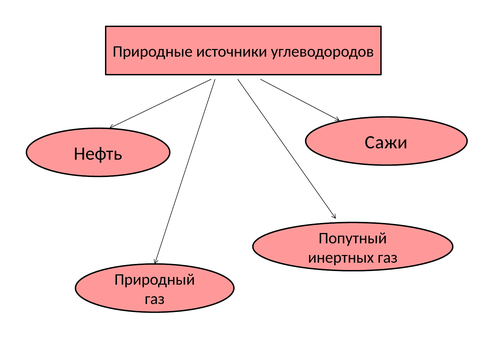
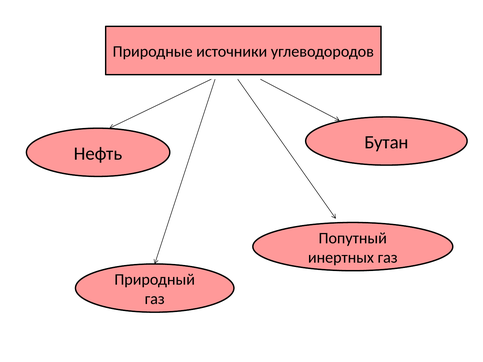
Сажи: Сажи -> Бутан (386, 142)
